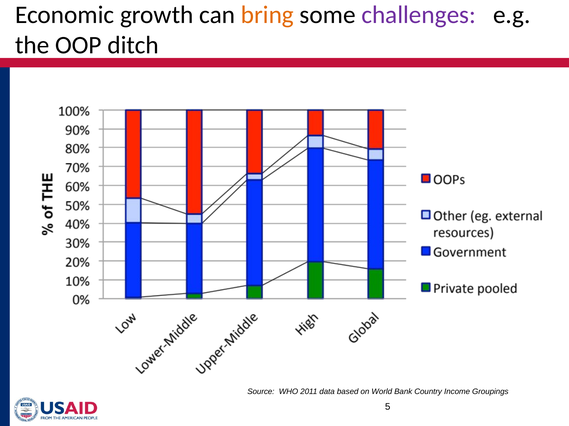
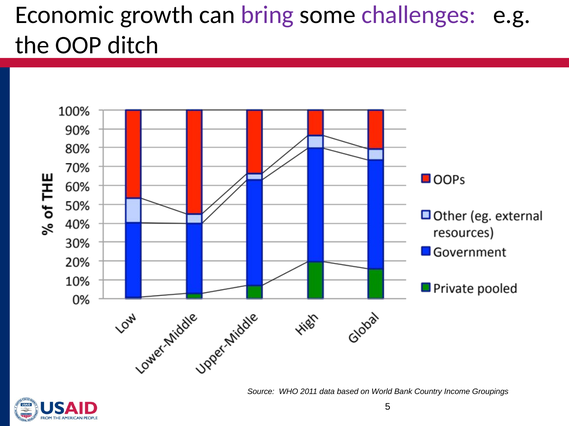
bring colour: orange -> purple (267, 15)
